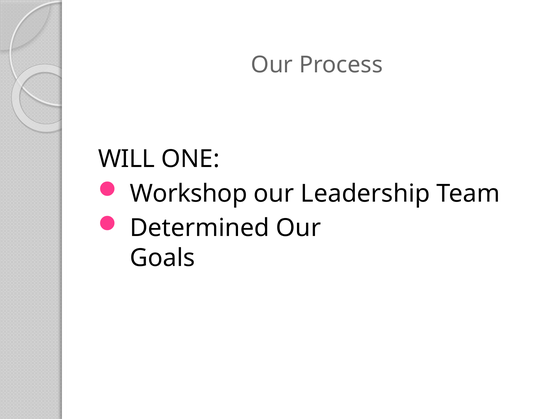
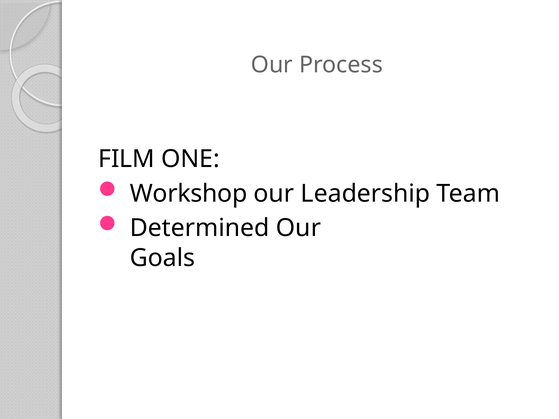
WILL: WILL -> FILM (127, 159)
